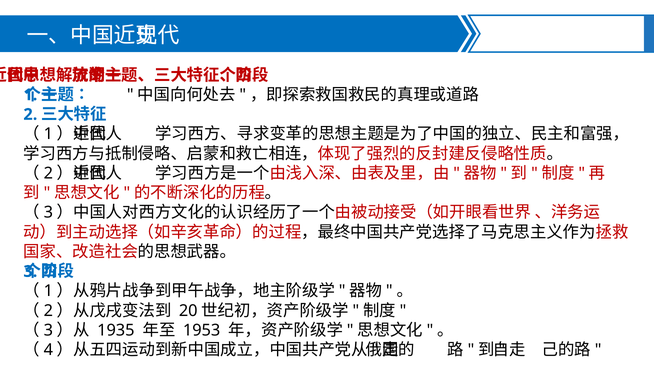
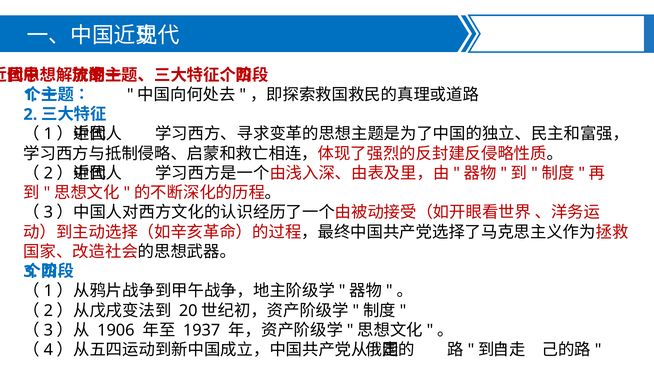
1935: 1935 -> 1906 (116, 330)
1953: 1953 -> 1937 (202, 330)
